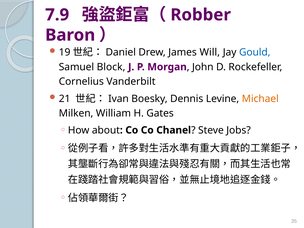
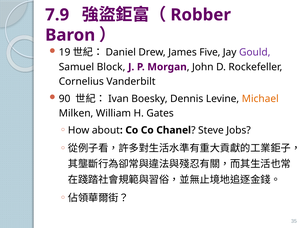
Will: Will -> Five (210, 52)
Gould colour: blue -> purple (255, 52)
21: 21 -> 90 (65, 99)
